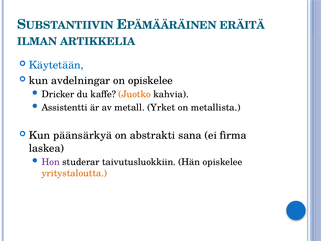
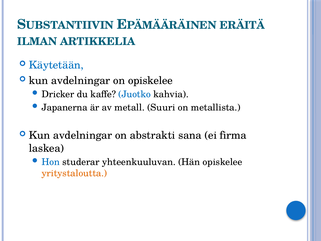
Juotko colour: orange -> blue (135, 94)
Assistentti: Assistentti -> Japanerna (65, 107)
Yrket: Yrket -> Suuri (161, 107)
päänsärkyä: päänsärkyä -> avdelningar (83, 135)
Hon colour: purple -> blue (51, 162)
taivutusluokkiin: taivutusluokkiin -> yhteenkuuluvan (139, 162)
